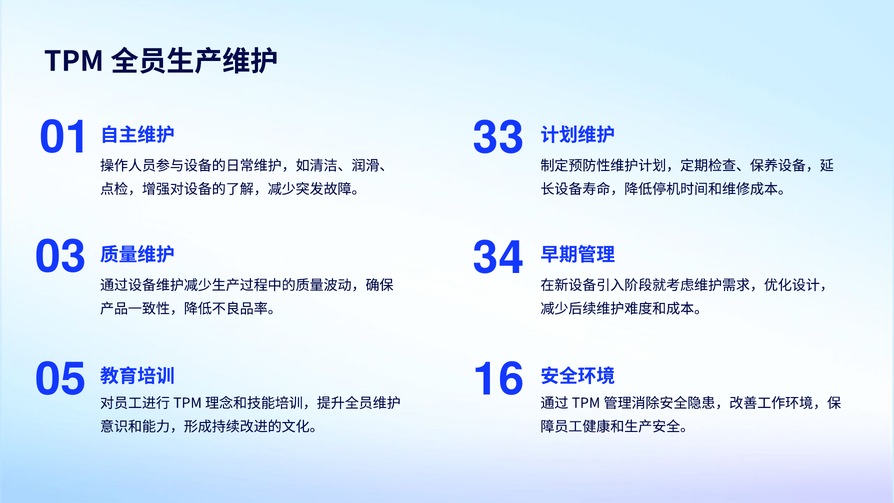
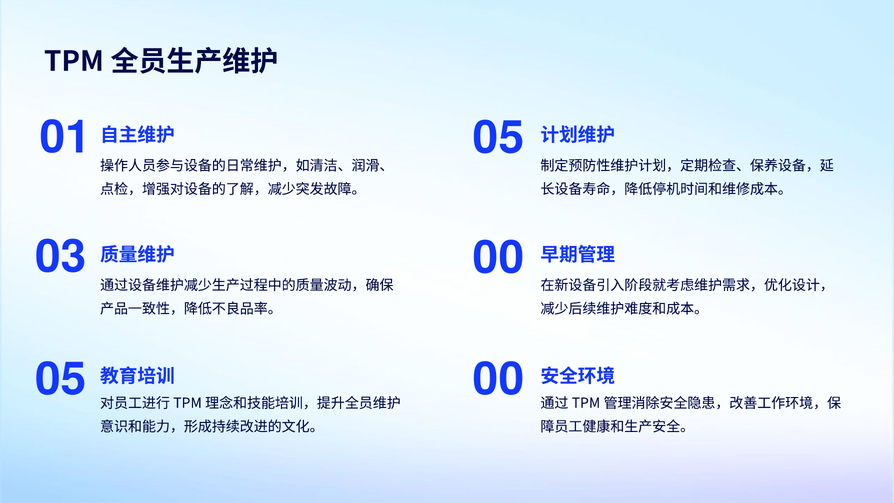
01 33: 33 -> 05 (499, 138)
03 34: 34 -> 00 (499, 258)
05 16: 16 -> 00 (499, 380)
